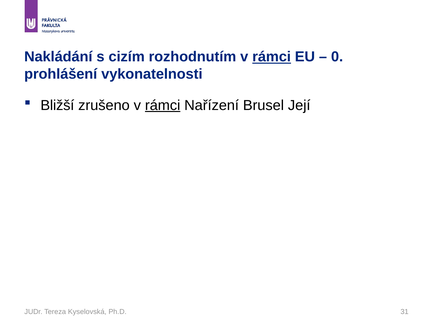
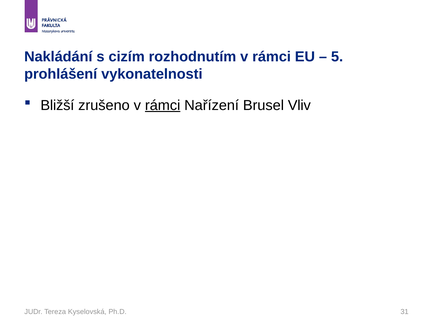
rámci underline: present -> none (272, 57)
0: 0 -> 5 (337, 57)
Její: Její -> Vliv (299, 105)
